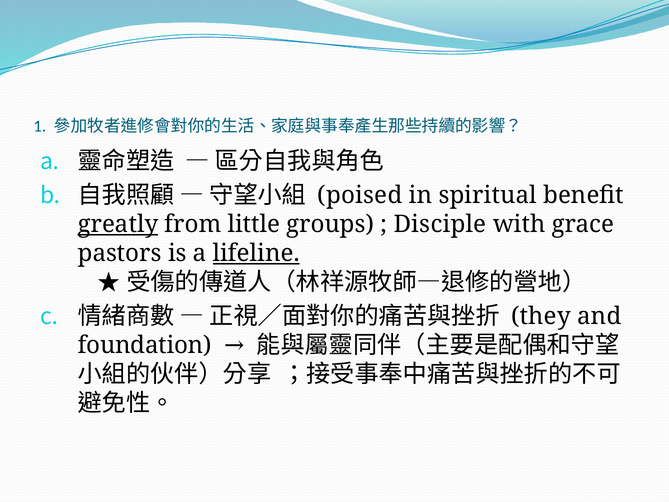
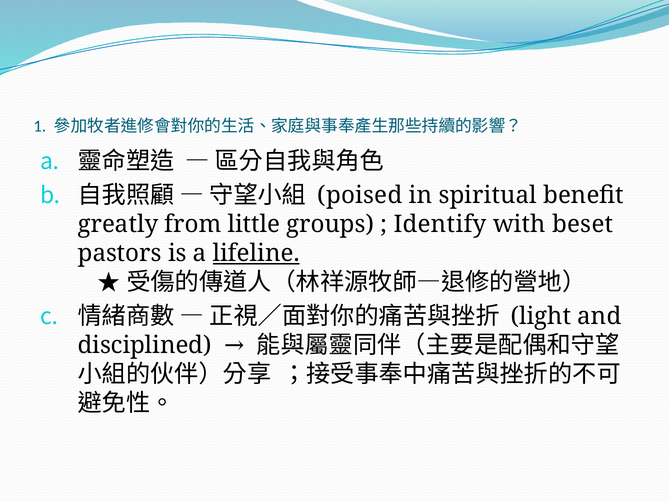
greatly underline: present -> none (118, 224)
Disciple: Disciple -> Identify (440, 224)
grace: grace -> beset (583, 224)
they: they -> light (541, 316)
foundation: foundation -> disciplined (145, 345)
